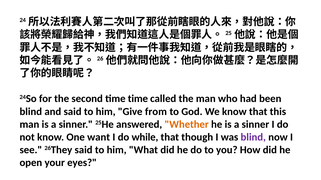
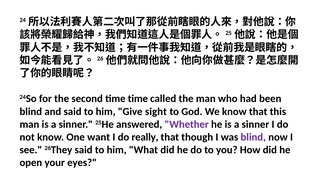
from: from -> sight (156, 112)
Whether colour: orange -> purple (187, 125)
while: while -> really (145, 138)
